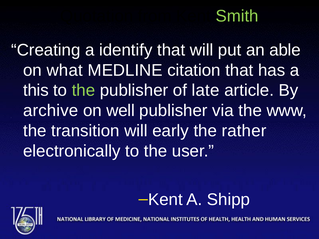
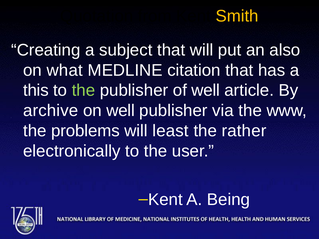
Smith colour: light green -> yellow (237, 16)
identify: identify -> subject (126, 50)
able: able -> also (285, 50)
of late: late -> well (206, 91)
transition: transition -> problems (85, 131)
early: early -> least (170, 131)
Shipp: Shipp -> Being (229, 200)
